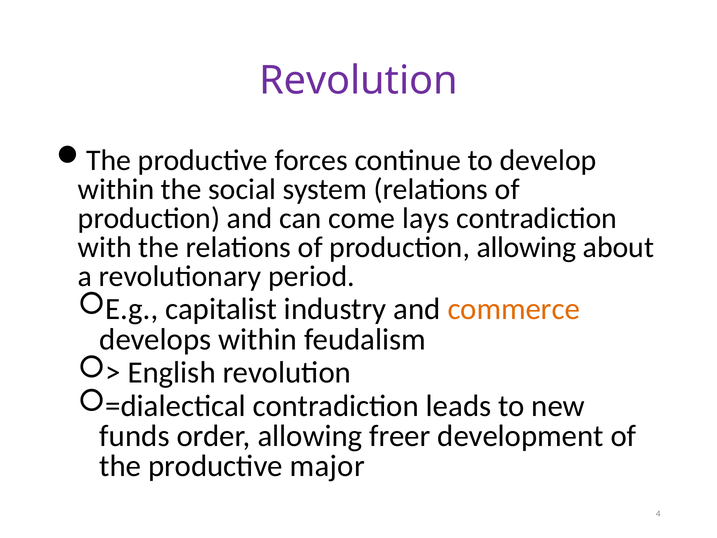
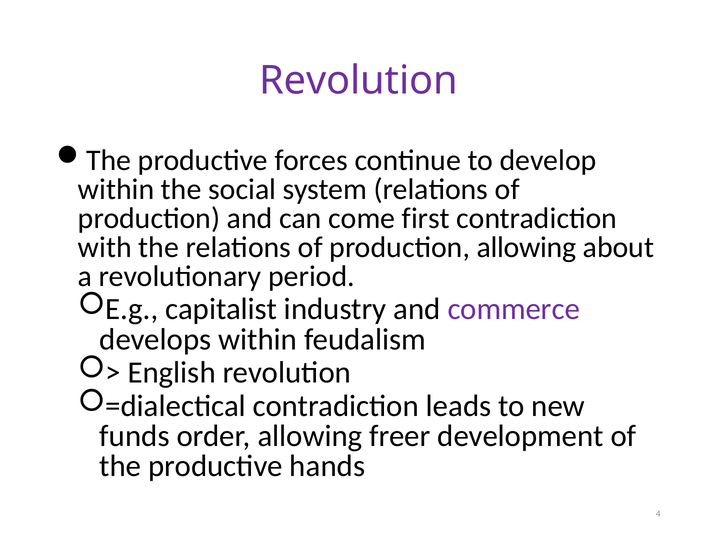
lays: lays -> first (426, 218)
commerce colour: orange -> purple (514, 309)
major: major -> hands (327, 466)
